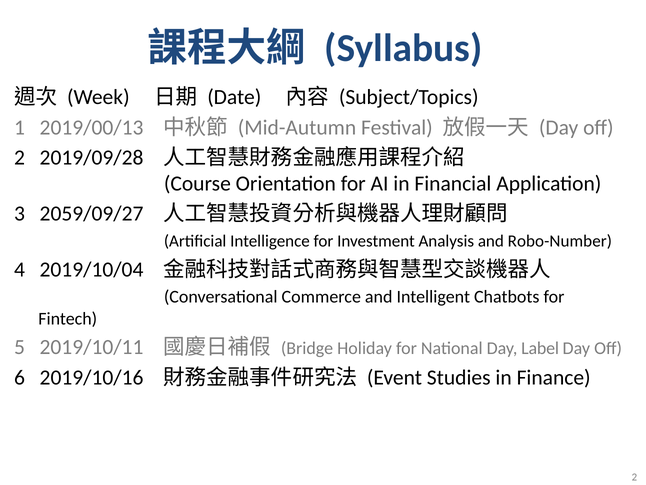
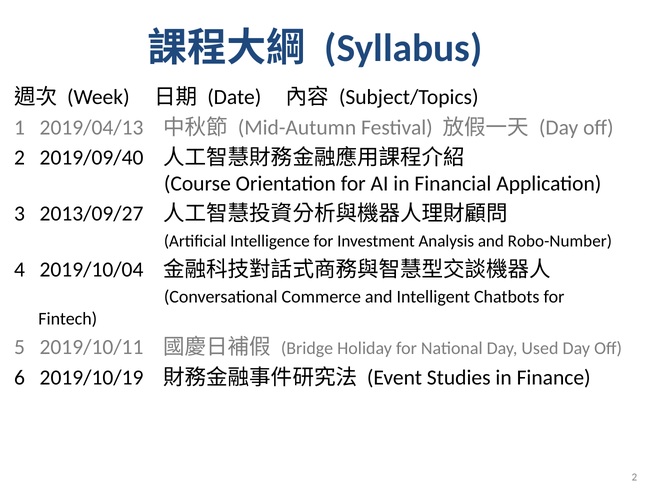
2019/00/13: 2019/00/13 -> 2019/04/13 (92, 127)
2019/09/28: 2019/09/28 -> 2019/09/40 (92, 157)
2059/09/27: 2059/09/27 -> 2013/09/27 (92, 213)
Label: Label -> Used (540, 348)
2019/10/16: 2019/10/16 -> 2019/10/19 (92, 377)
